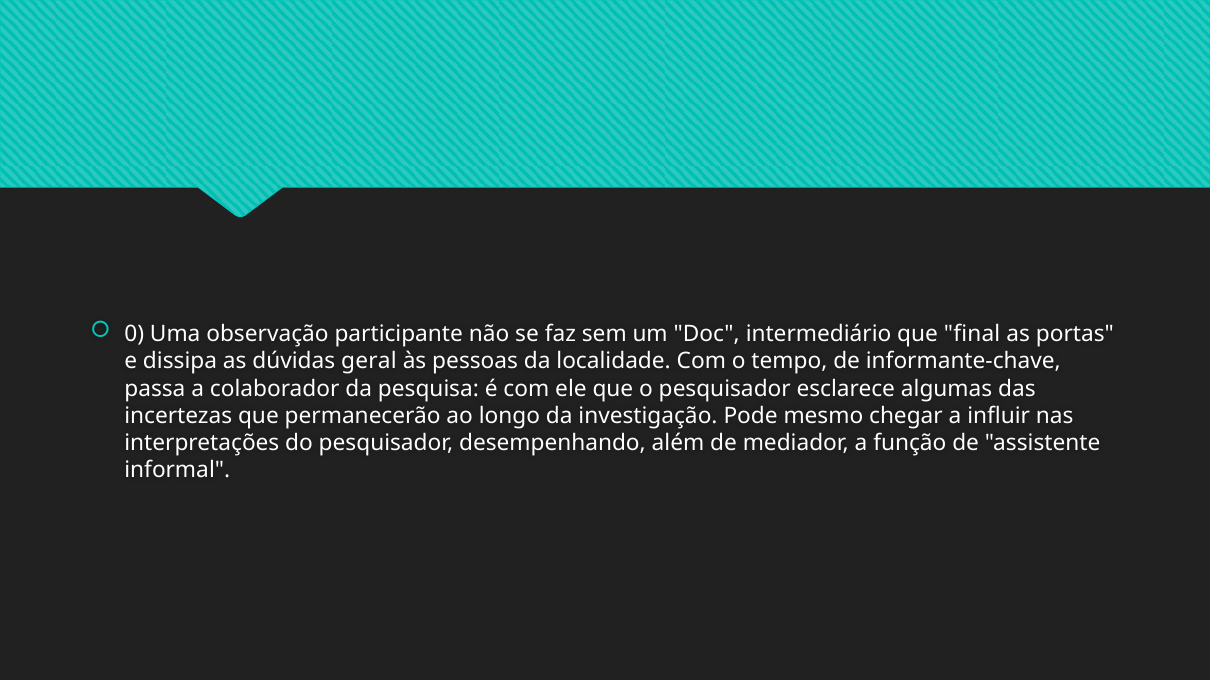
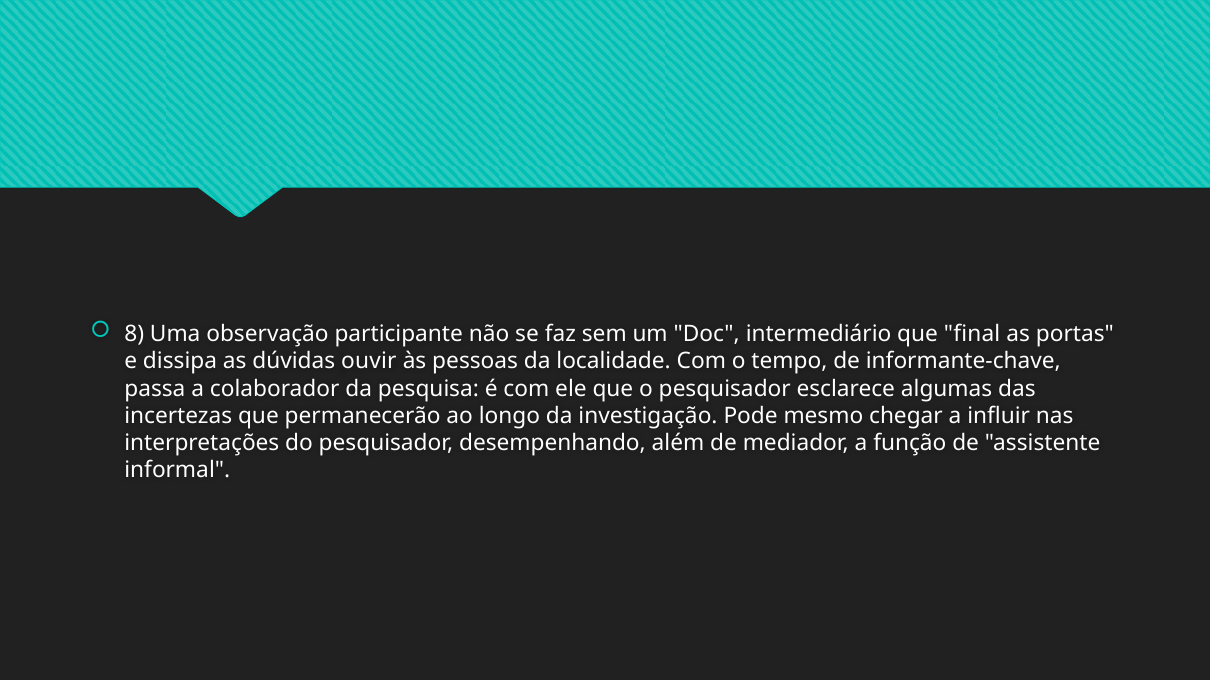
0: 0 -> 8 (134, 335)
geral: geral -> ouvir (369, 362)
